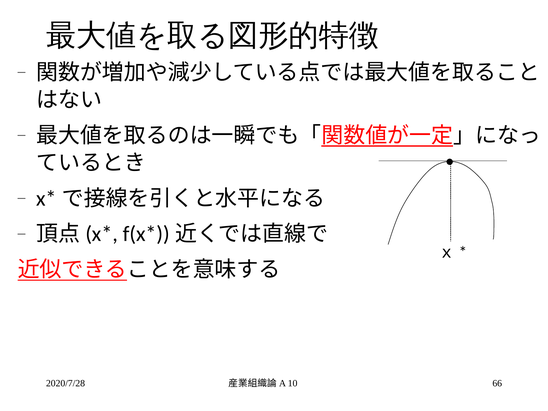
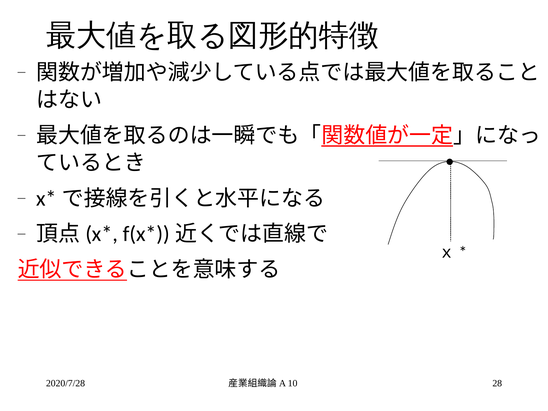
66: 66 -> 28 (497, 383)
